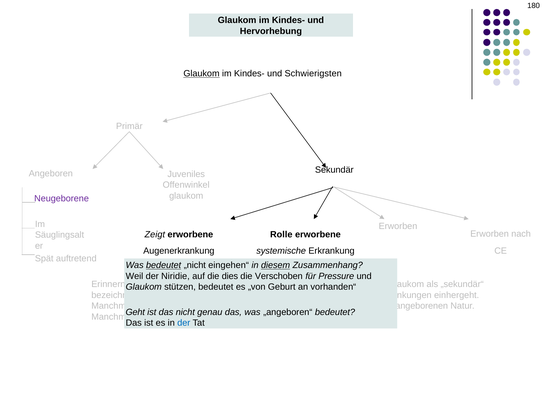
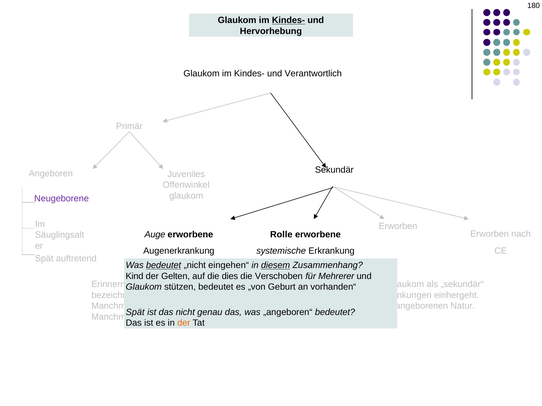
Kindes- underline: none -> present (288, 20)
Glaukom underline: present -> none (202, 74)
Schwierigsten: Schwierigsten -> Verantwortlich (313, 74)
Zeigt: Zeigt -> Auge (155, 235)
Weil: Weil -> Kind (135, 276)
Niridie: Niridie -> Gelten (176, 276)
Pressure: Pressure -> Mehrerer (336, 276)
Geht: Geht -> Spät (135, 313)
der colour: blue -> orange (184, 323)
